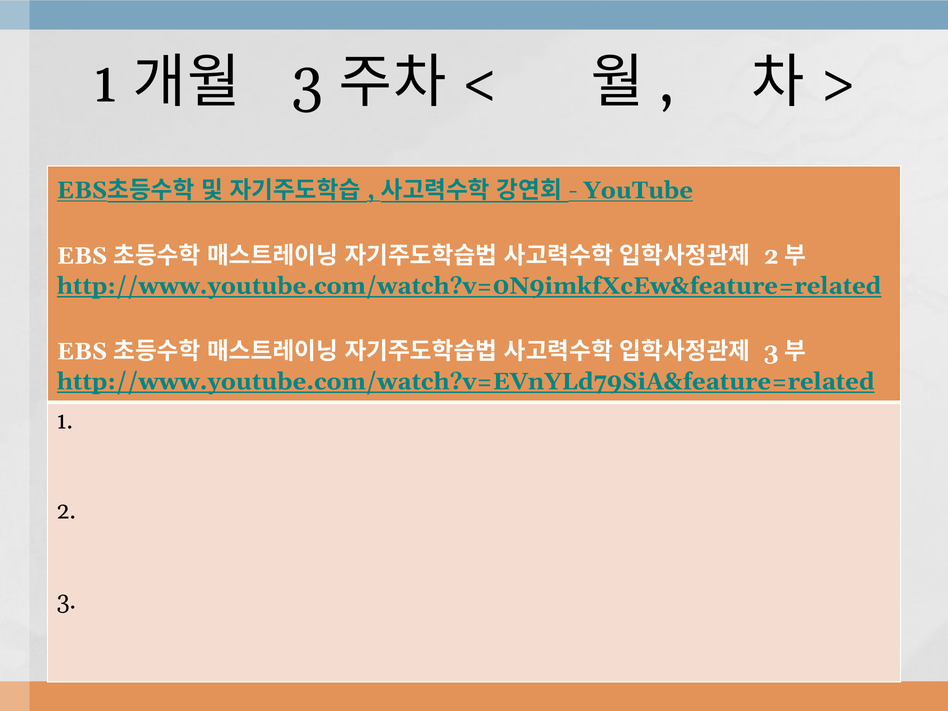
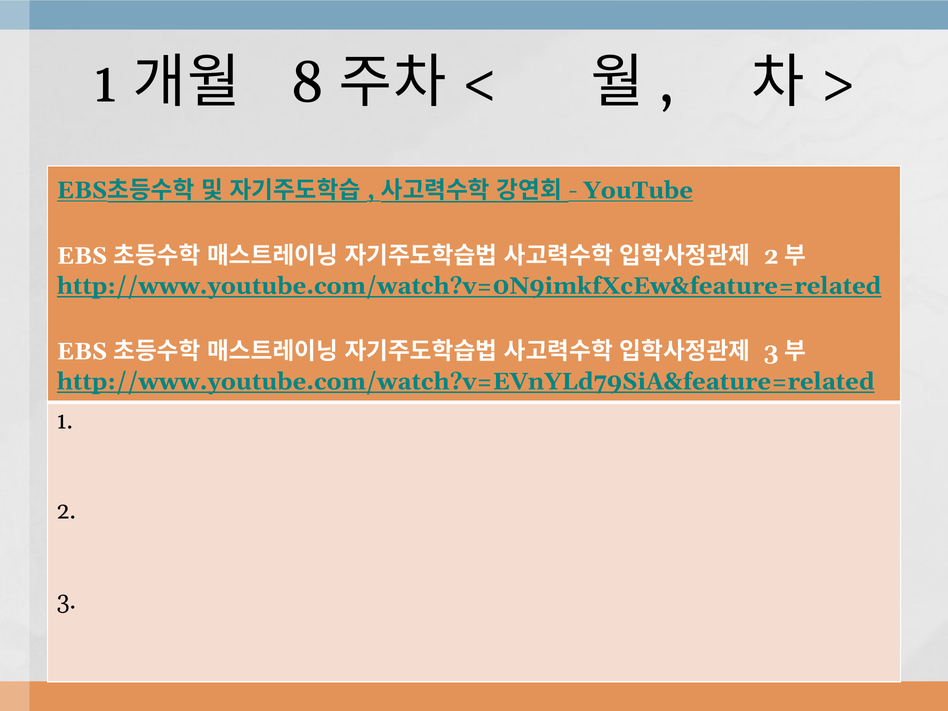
3: 3 -> 8 (308, 82)
